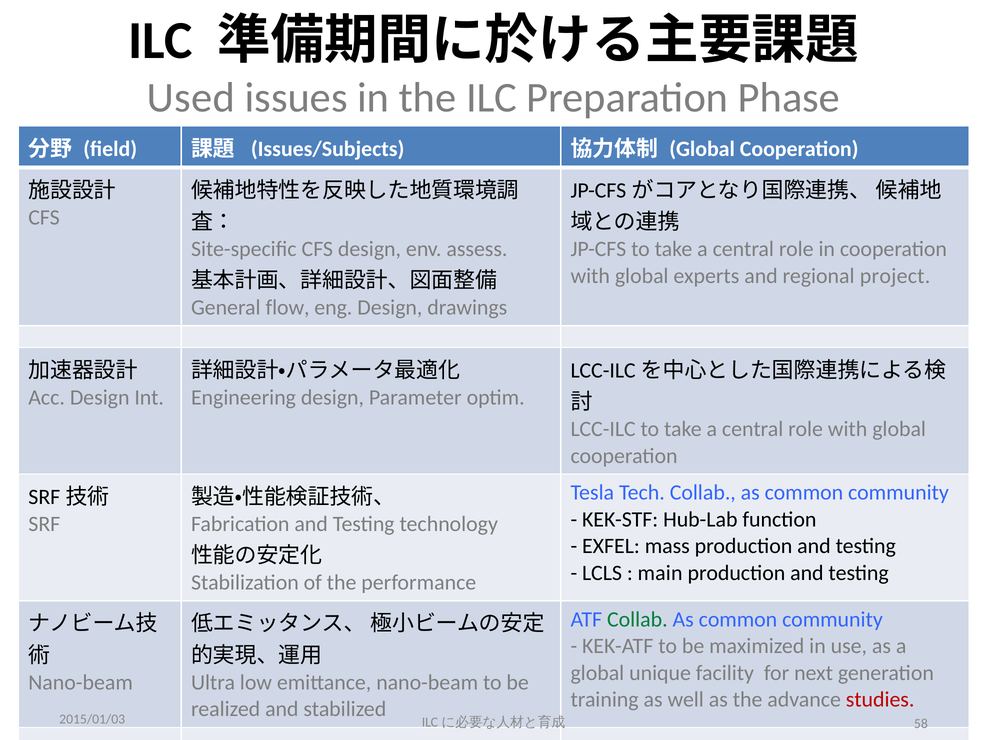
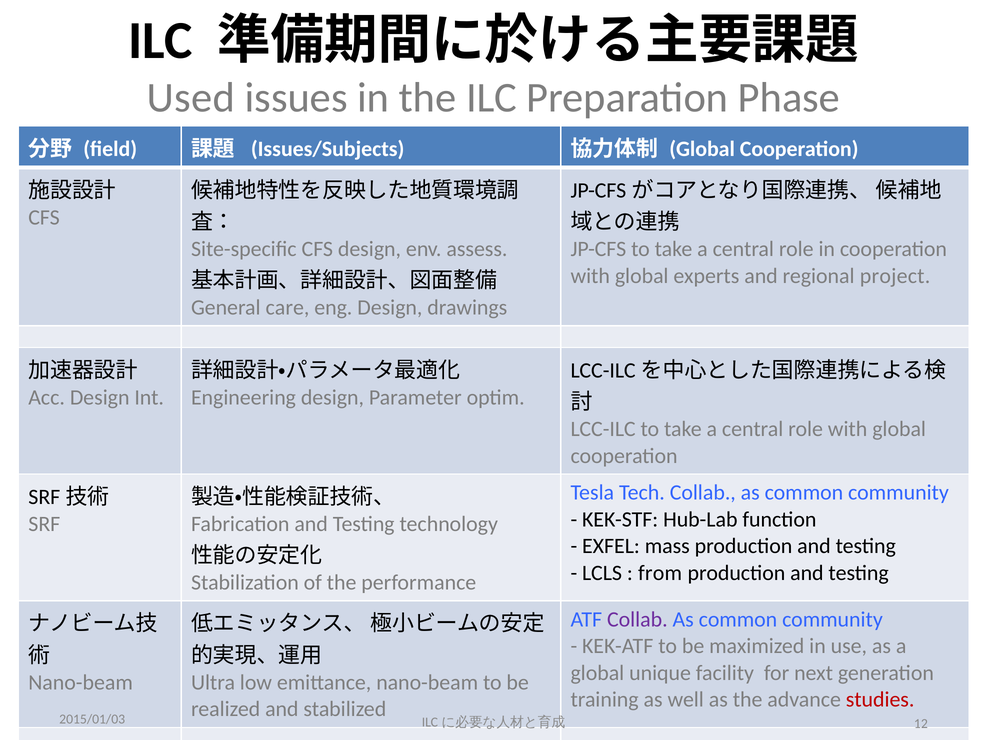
flow: flow -> care (287, 308)
main: main -> from (660, 573)
Collab colour: green -> purple (637, 620)
58: 58 -> 12 (921, 724)
